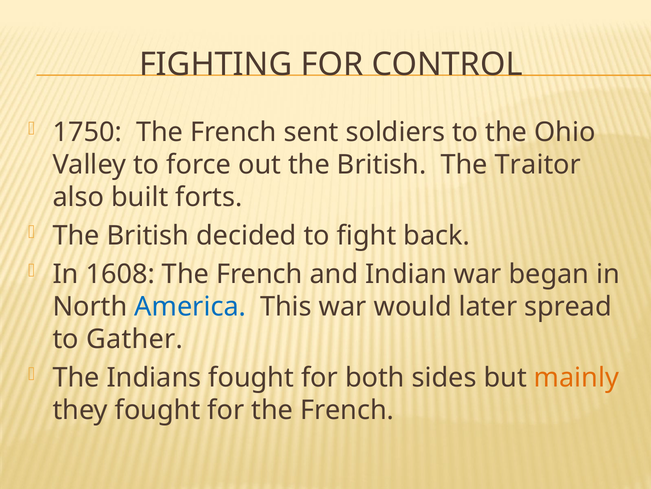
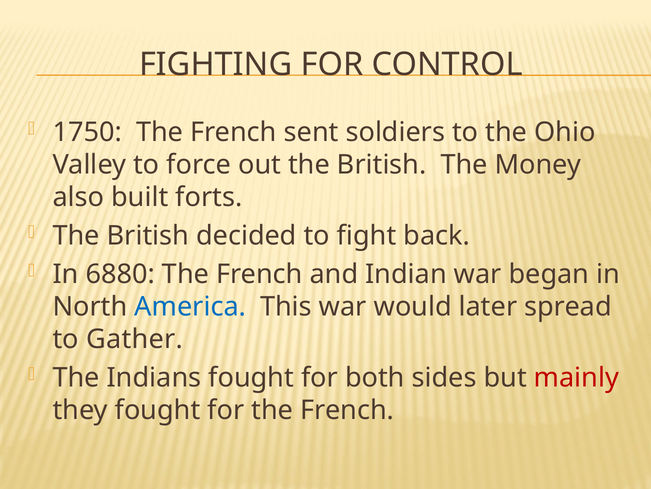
Traitor: Traitor -> Money (538, 165)
1608: 1608 -> 6880 (120, 274)
mainly colour: orange -> red (576, 377)
